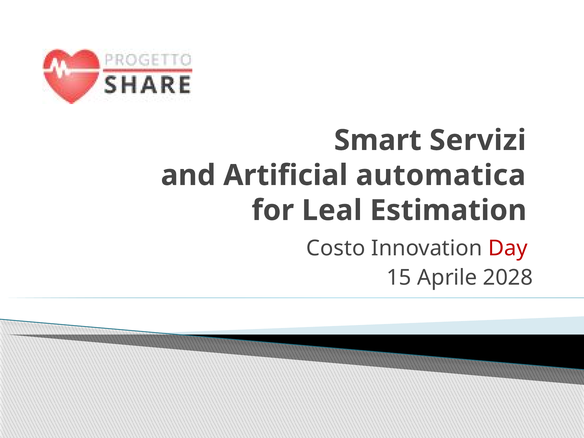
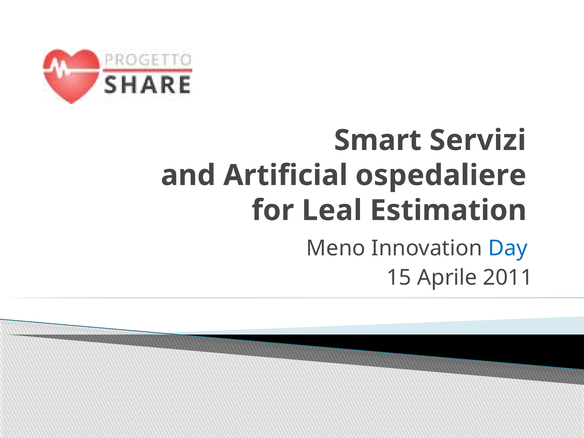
automatica: automatica -> ospedaliere (441, 175)
Costo: Costo -> Meno (336, 248)
Day colour: red -> blue (508, 248)
2028: 2028 -> 2011 (508, 278)
